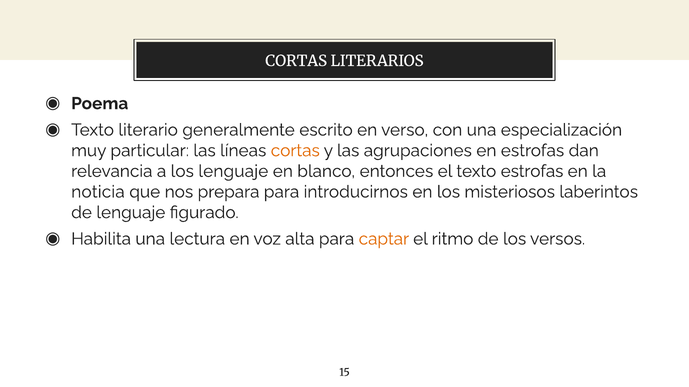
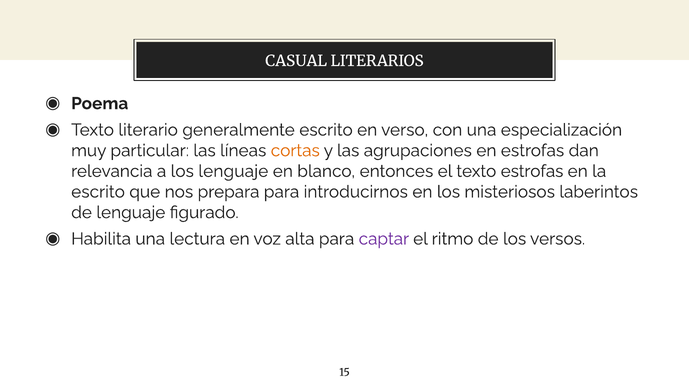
CORTAS: CORTAS -> CASUAL (296, 61)
noticia: noticia -> escrito (98, 192)
captar colour: orange -> purple (384, 239)
